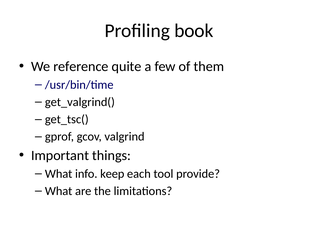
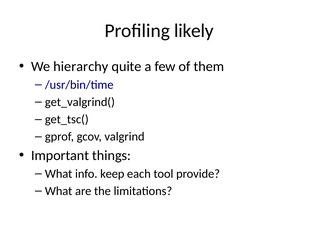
book: book -> likely (194, 31)
reference: reference -> hierarchy (81, 67)
